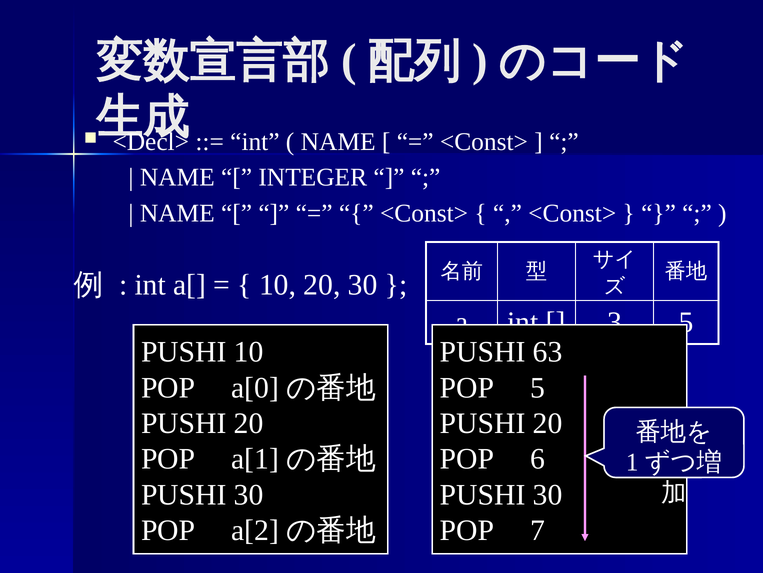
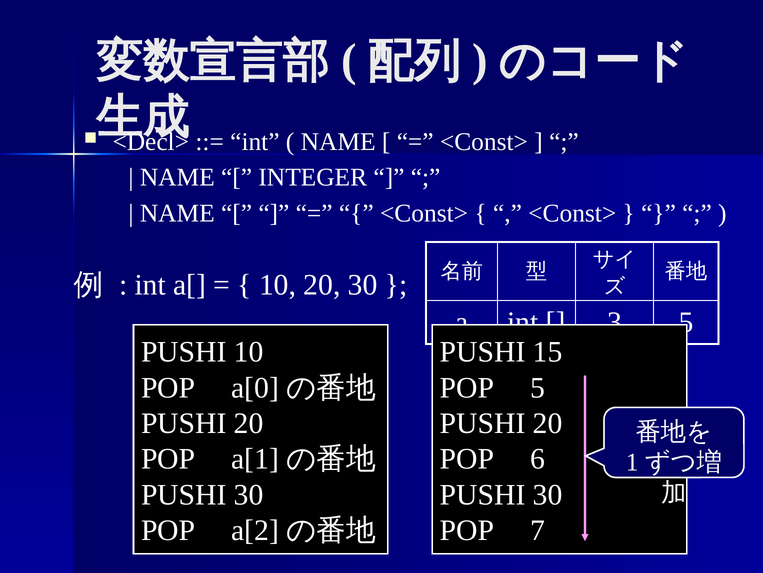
63: 63 -> 15 (548, 352)
